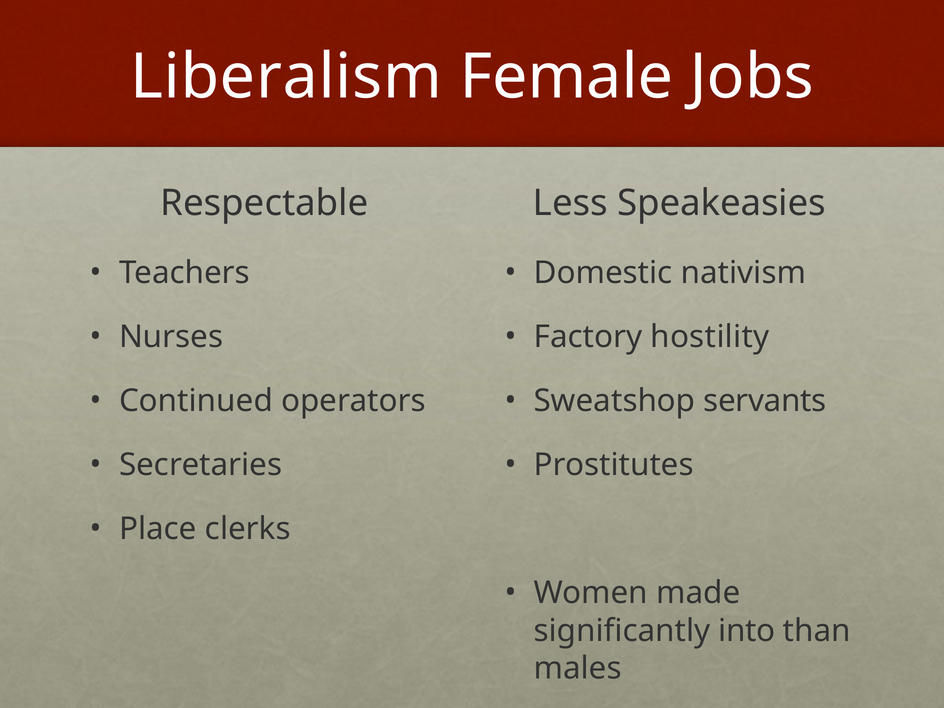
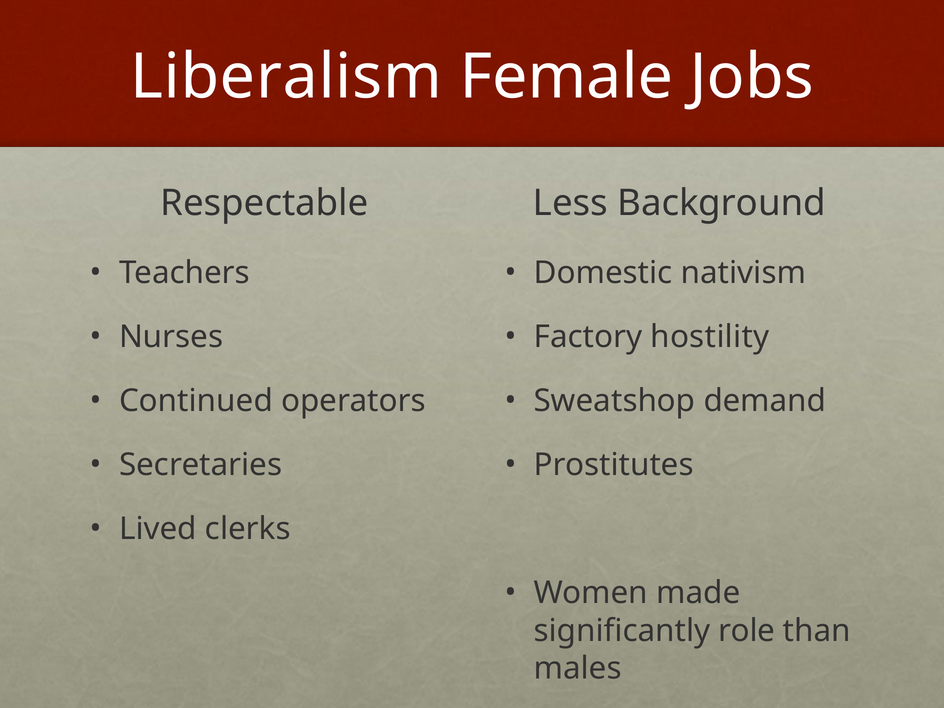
Speakeasies: Speakeasies -> Background (722, 203)
servants: servants -> demand (765, 401)
Place: Place -> Lived (158, 529)
into: into -> role (747, 631)
